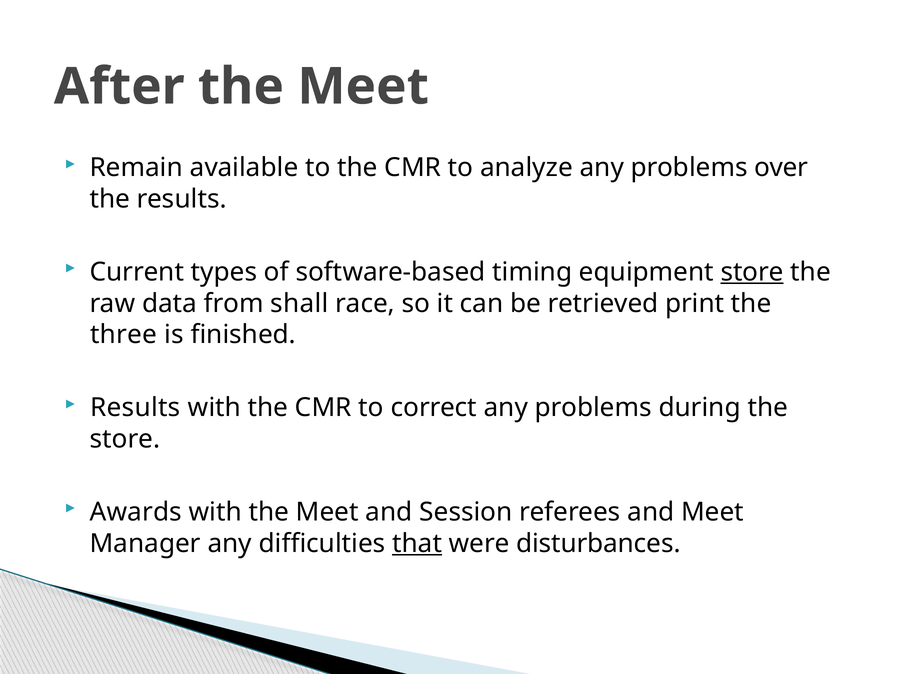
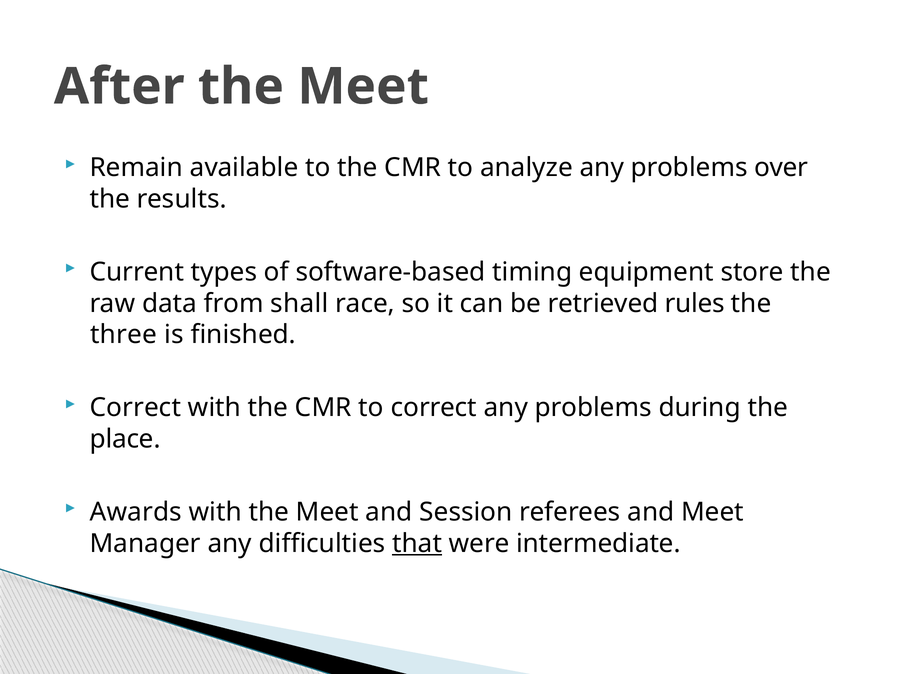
store underline: present -> none (752, 272)
print: print -> rules (695, 303)
Results: Results -> Correct (135, 408)
store: store -> place (125, 439)
disturbances: disturbances -> intermediate (598, 544)
